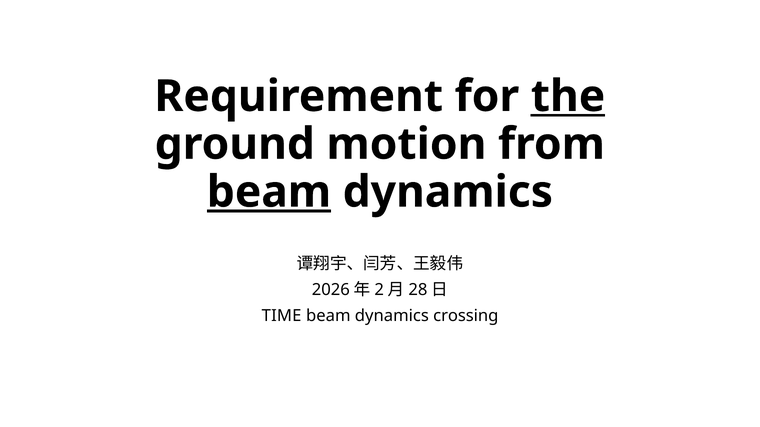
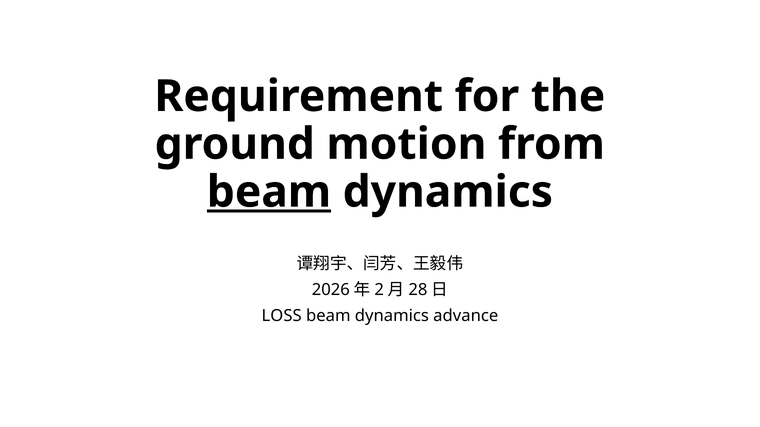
the underline: present -> none (568, 96)
TIME: TIME -> LOSS (282, 316)
crossing: crossing -> advance (466, 316)
